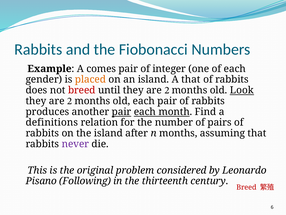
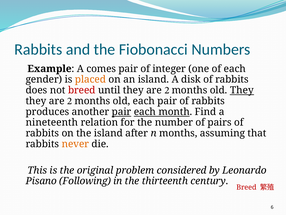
A that: that -> disk (191, 79)
old Look: Look -> They (242, 90)
definitions: definitions -> nineteenth (52, 122)
never colour: purple -> orange (75, 144)
